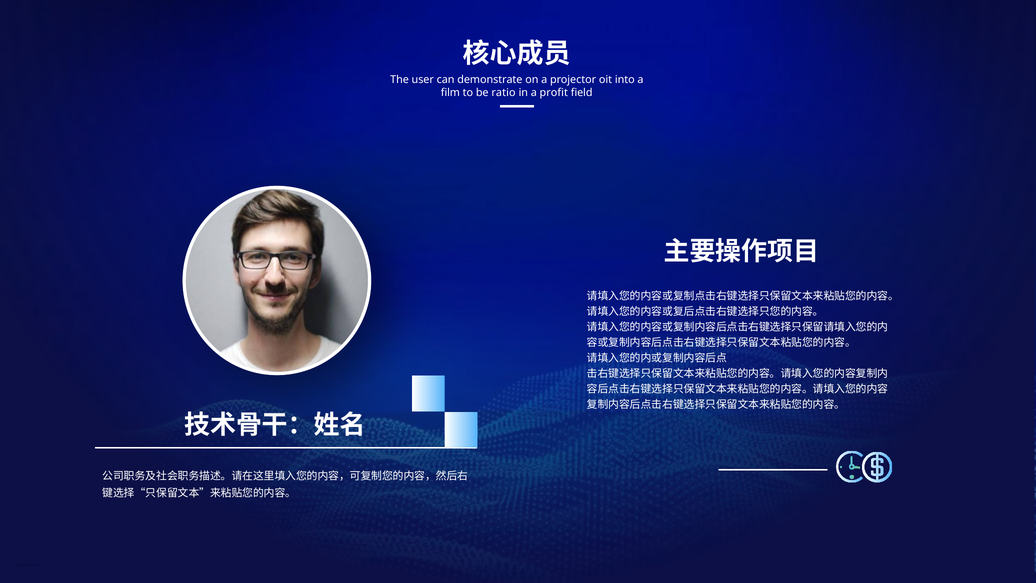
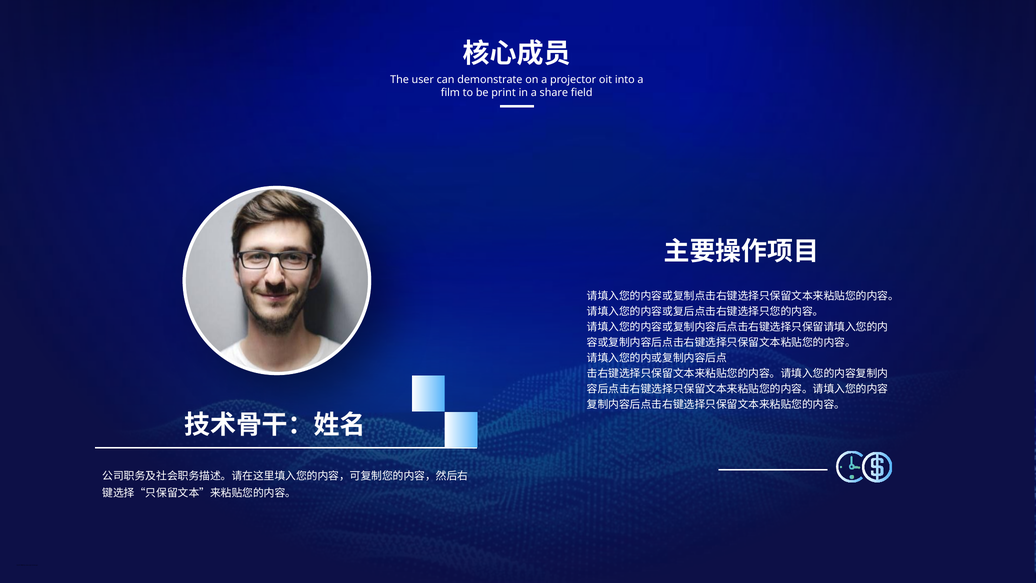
ratio: ratio -> print (504, 93)
profit: profit -> share (554, 93)
